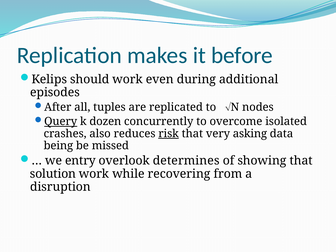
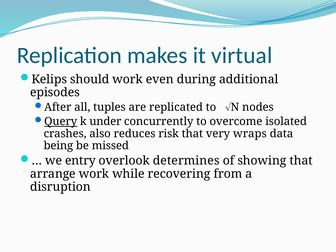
before: before -> virtual (242, 56)
dozen: dozen -> under (105, 122)
risk underline: present -> none (169, 134)
asking: asking -> wraps (250, 134)
solution: solution -> arrange (53, 174)
